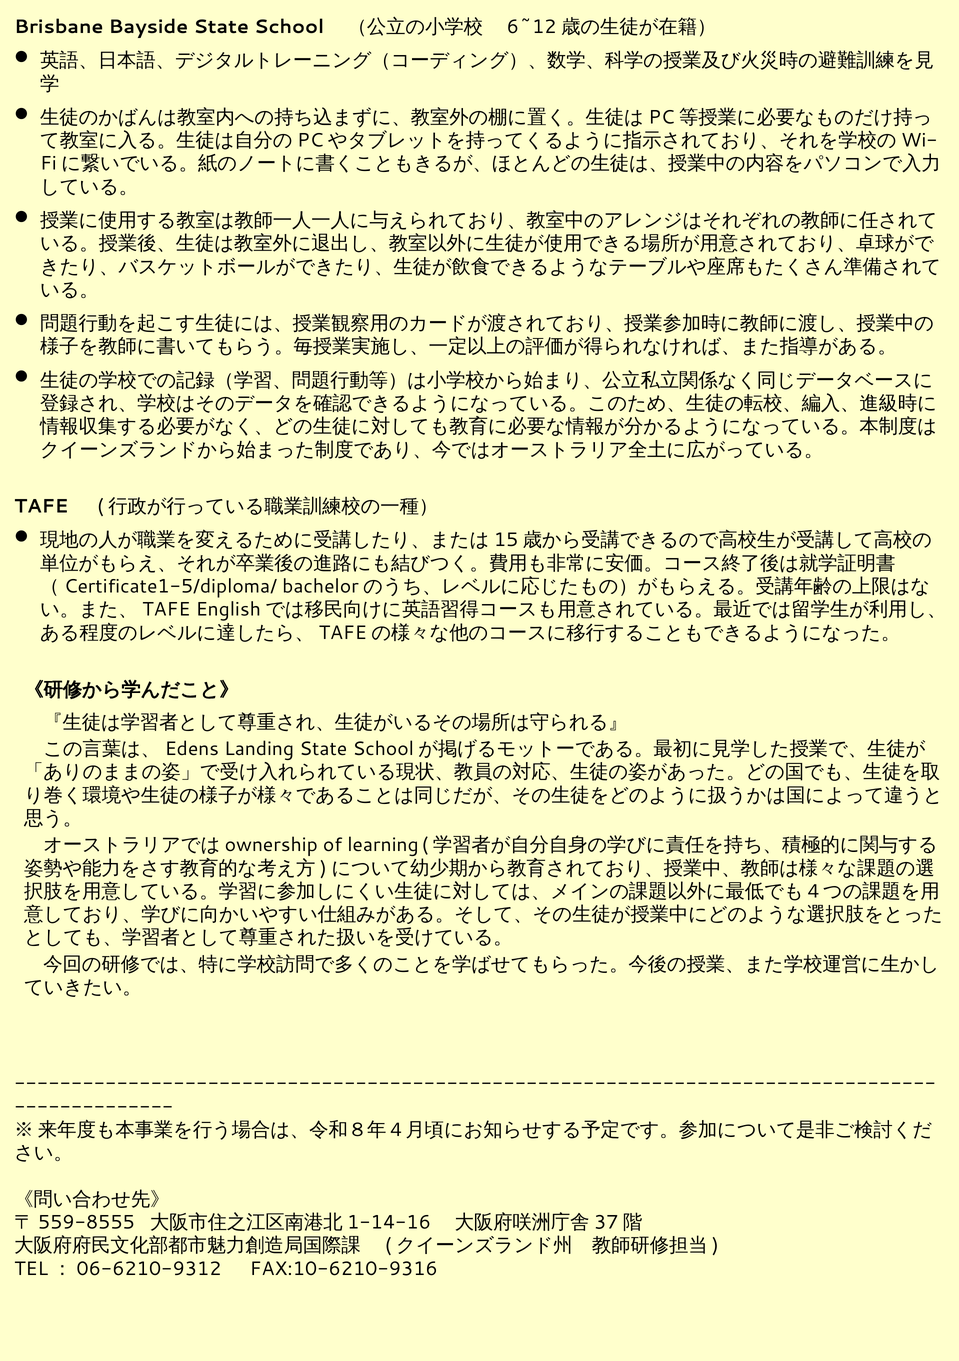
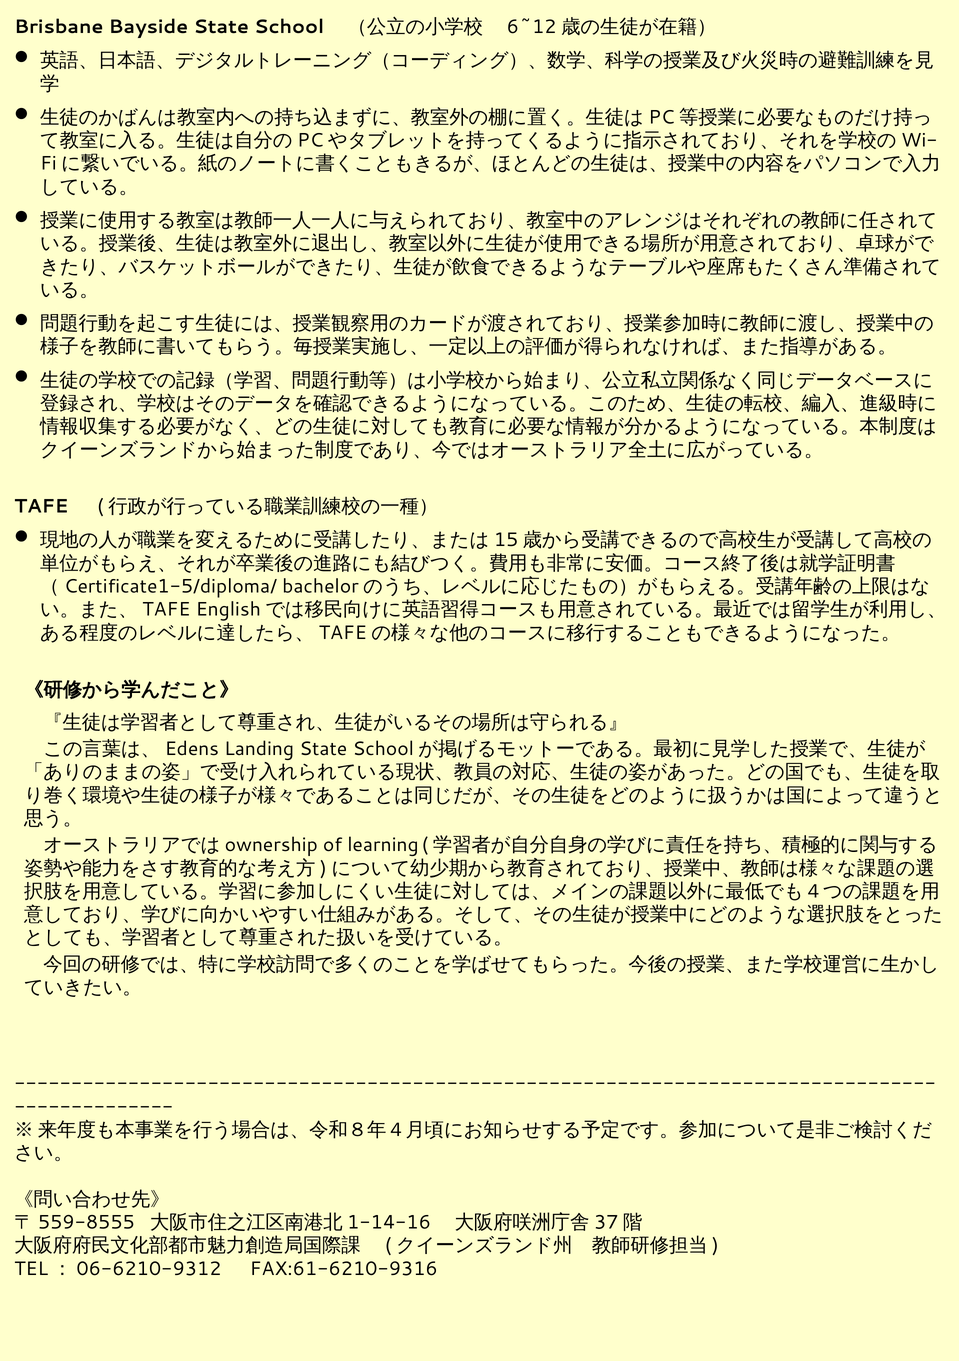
FAX:10-6210-9316: FAX:10-6210-9316 -> FAX:61-6210-9316 (344, 1268)
